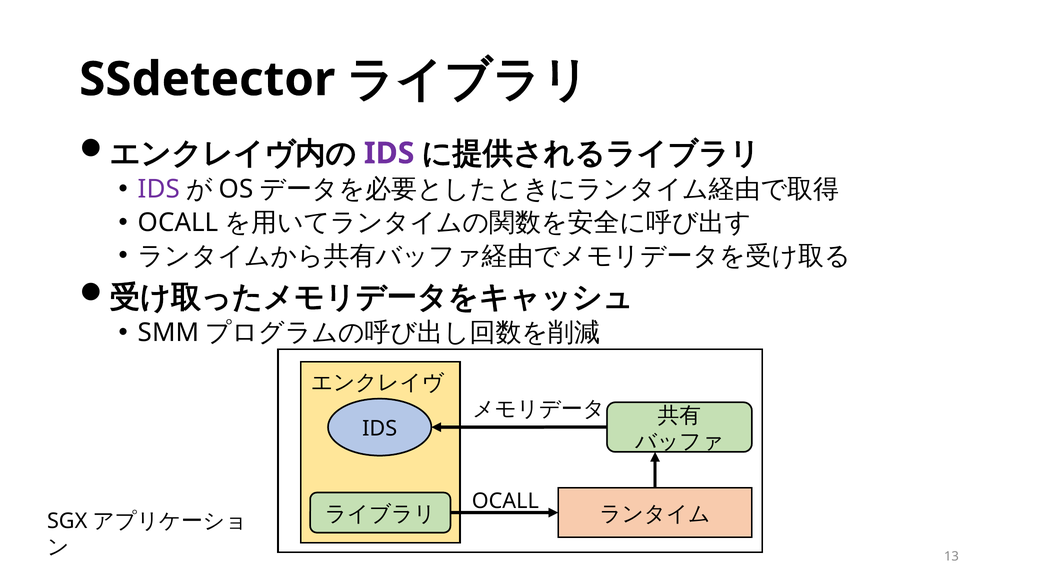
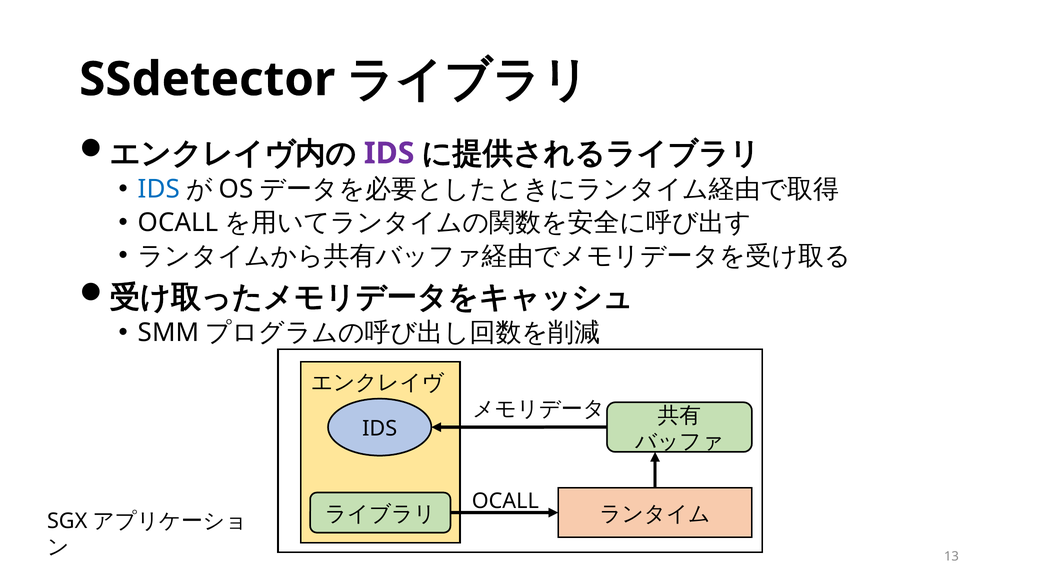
IDS colour: purple -> blue (159, 189)
